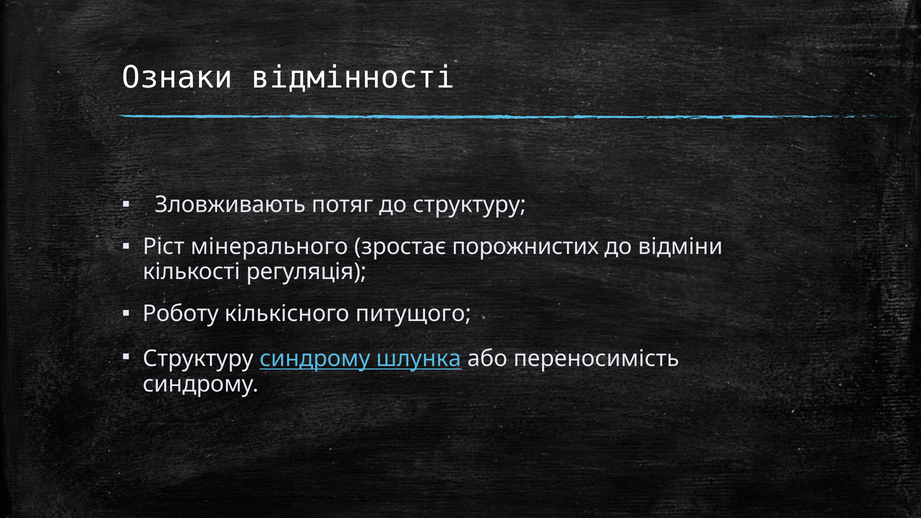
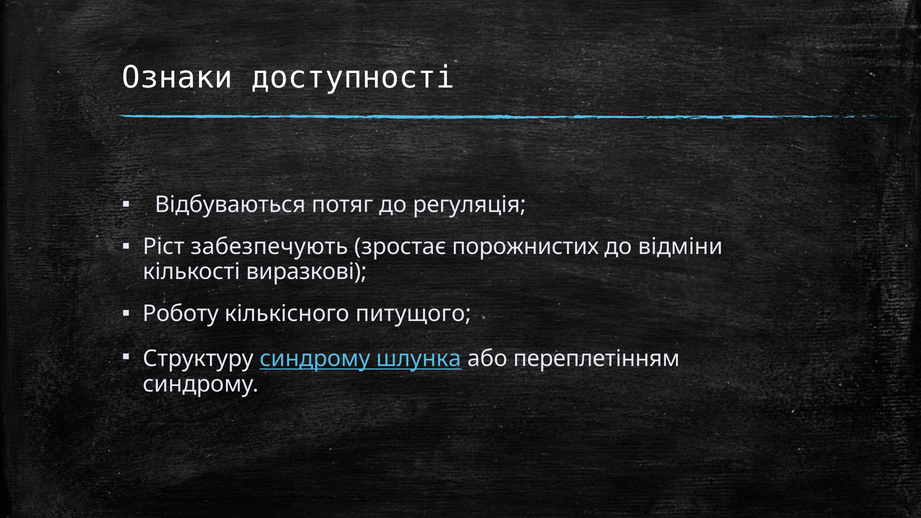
відмінності: відмінності -> доступності (353, 78)
Зловживають: Зловживають -> Відбуваються (230, 205)
до структуру: структуру -> регуляція (470, 205)
мінерального: мінерального -> забезпечують (269, 247)
регуляція: регуляція -> виразкові (306, 272)
переносимість: переносимість -> переплетінням (597, 359)
